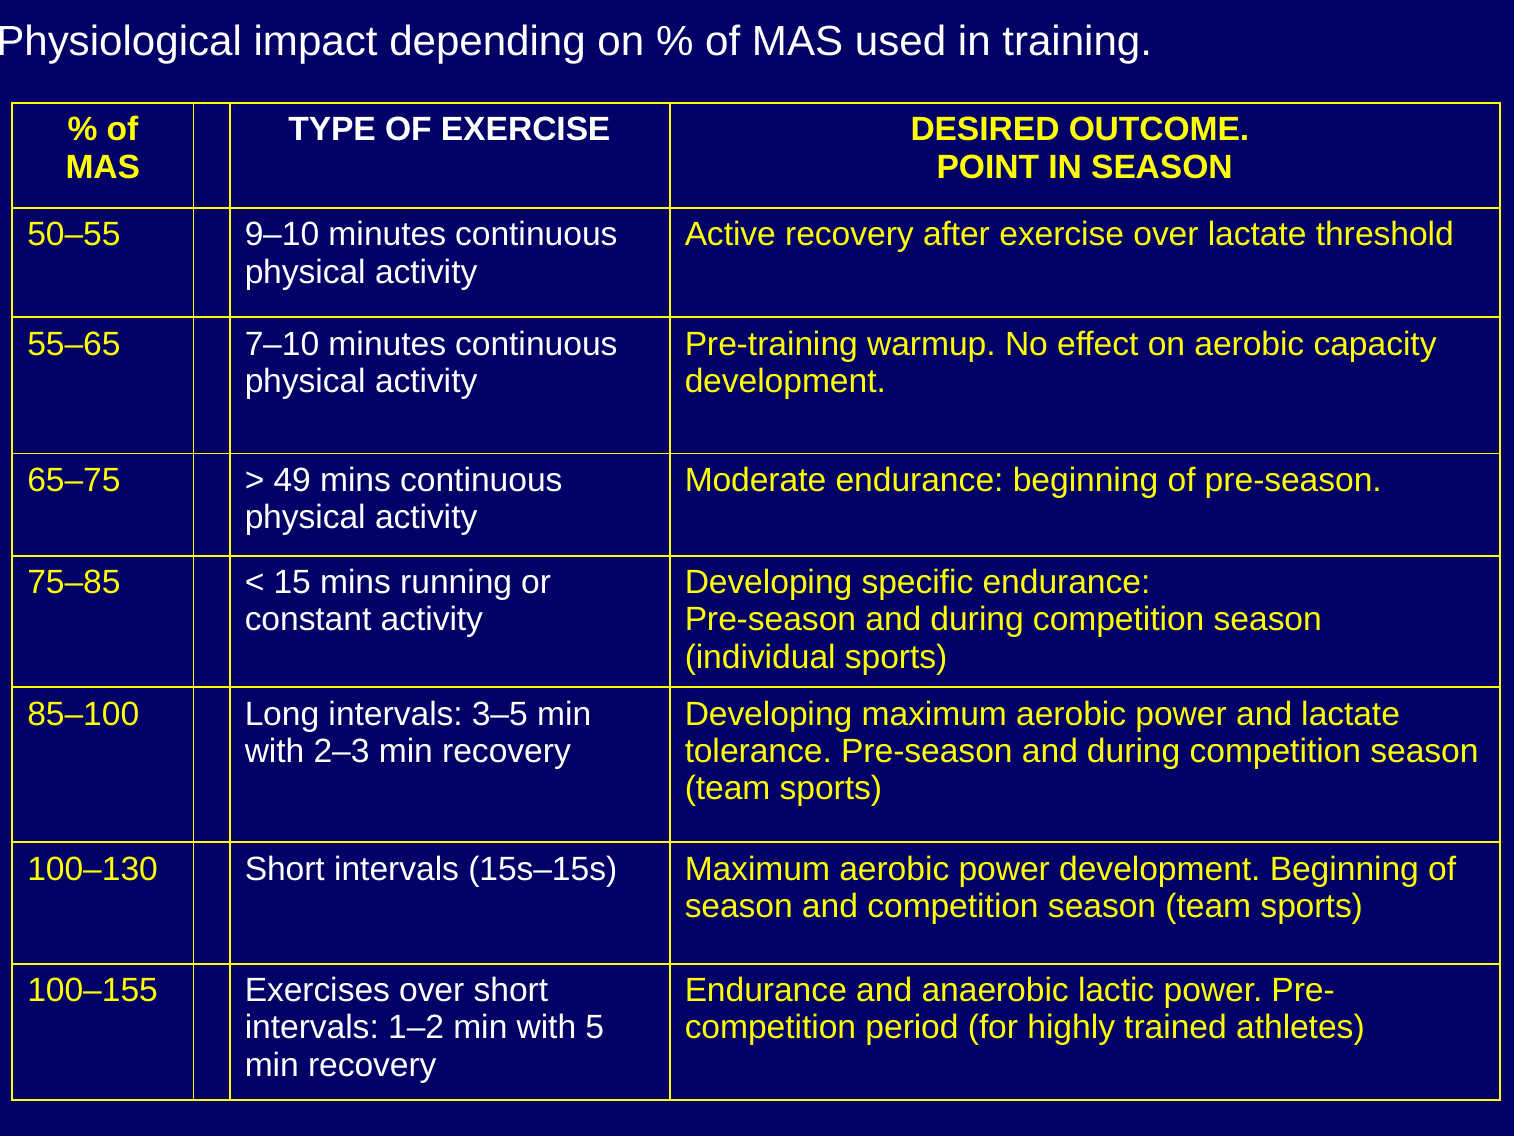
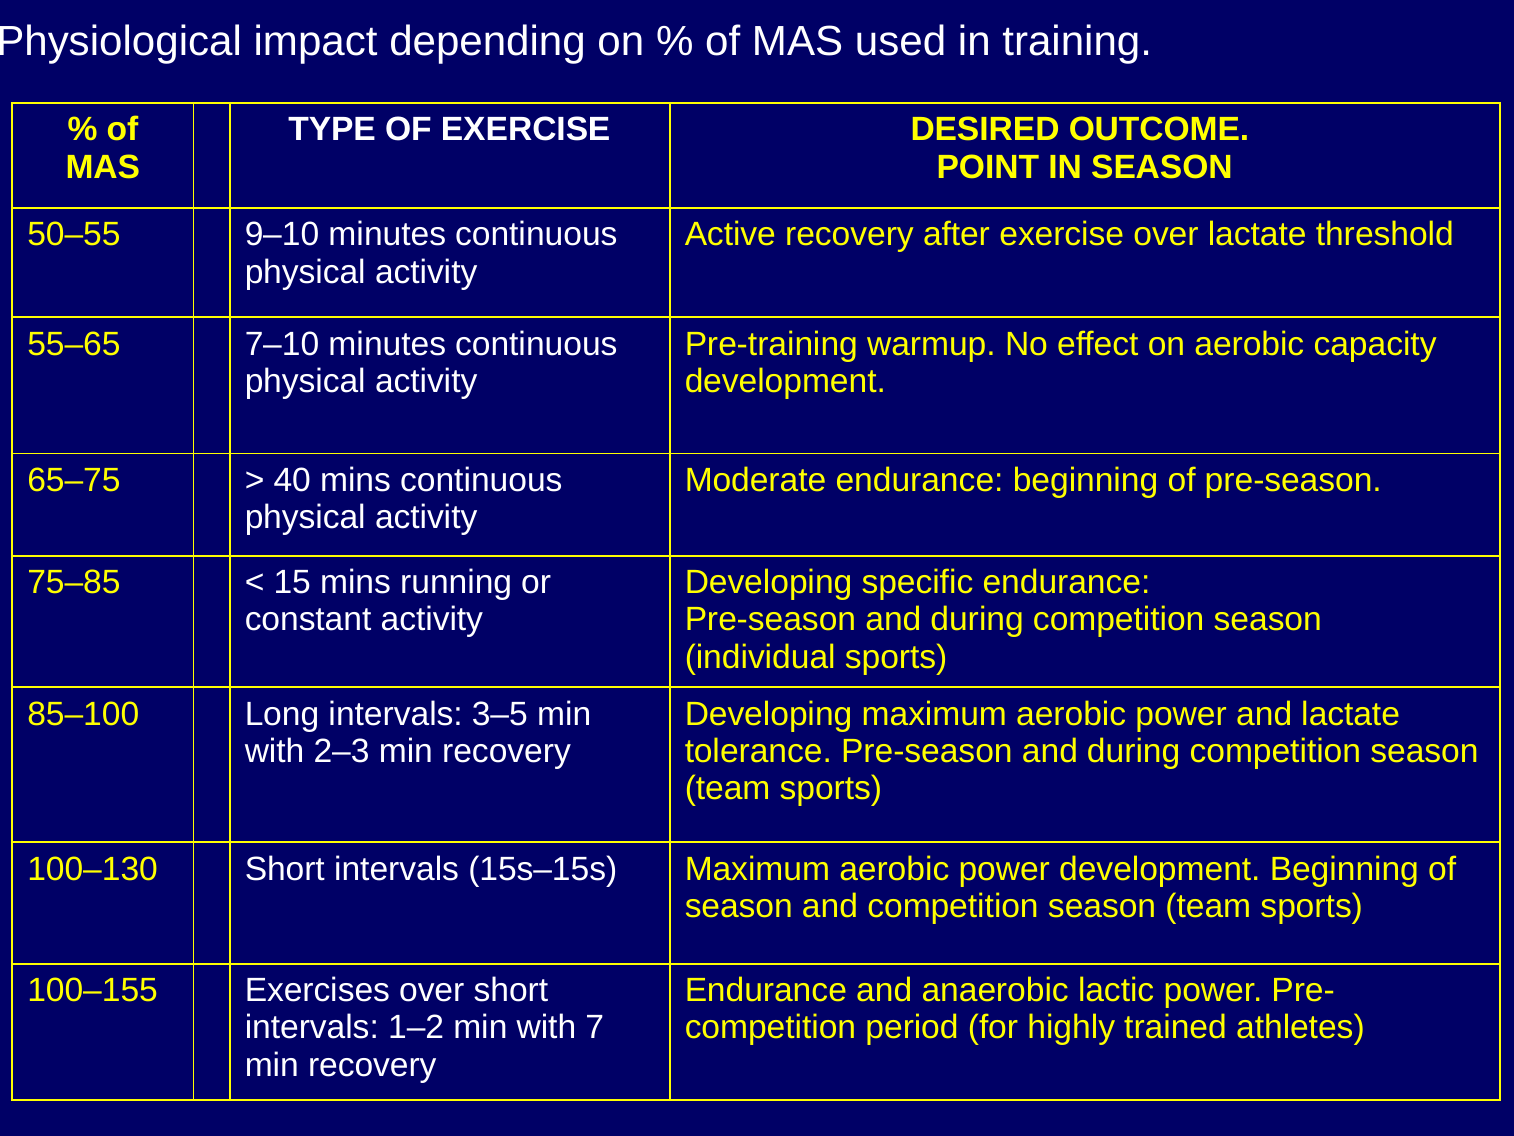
49: 49 -> 40 (292, 480)
5: 5 -> 7 (595, 1027)
